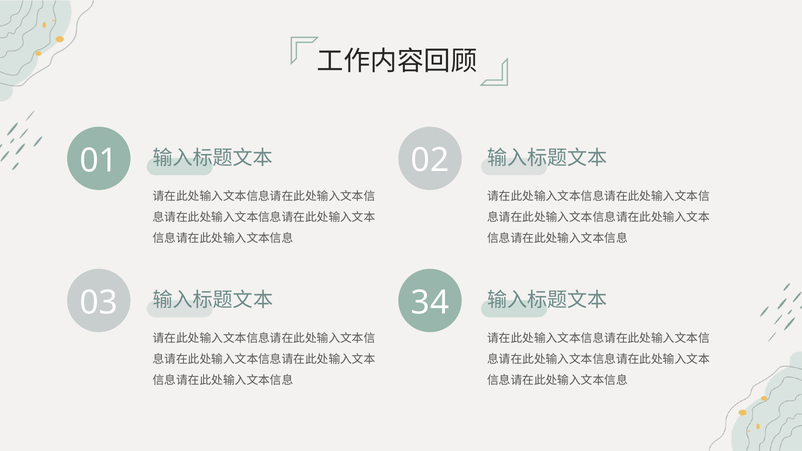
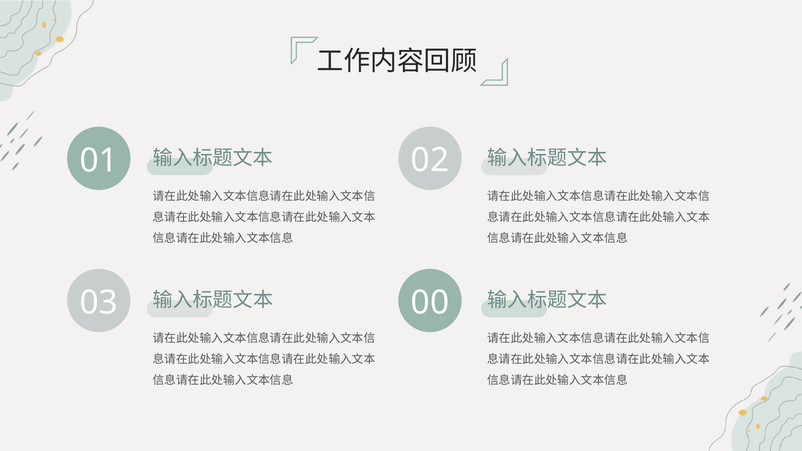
34: 34 -> 00 (430, 303)
